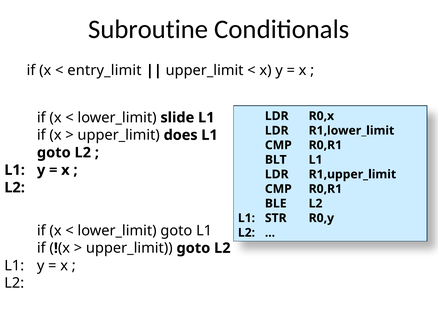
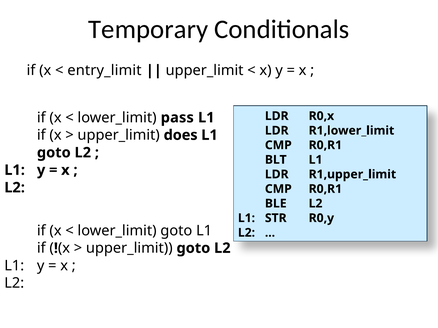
Subroutine: Subroutine -> Temporary (148, 29)
slide: slide -> pass (177, 118)
